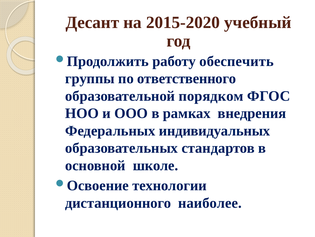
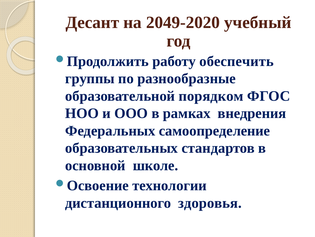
2015-2020: 2015-2020 -> 2049-2020 (183, 22)
ответственного: ответственного -> разнообразные (187, 78)
индивидуальных: индивидуальных -> самоопределение (215, 130)
наиболее: наиболее -> здоровья (210, 202)
